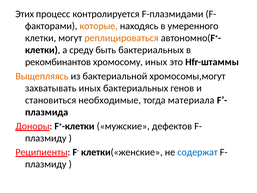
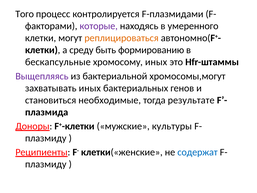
Этих: Этих -> Того (25, 14)
которые colour: orange -> purple (99, 26)
быть бактериальных: бактериальных -> формированию (151, 50)
рекомбинантов: рекомбинантов -> бескапсульные (58, 62)
Выщепляясь colour: orange -> purple (42, 76)
материала: материала -> результате (191, 100)
дефектов: дефектов -> культуры (172, 126)
